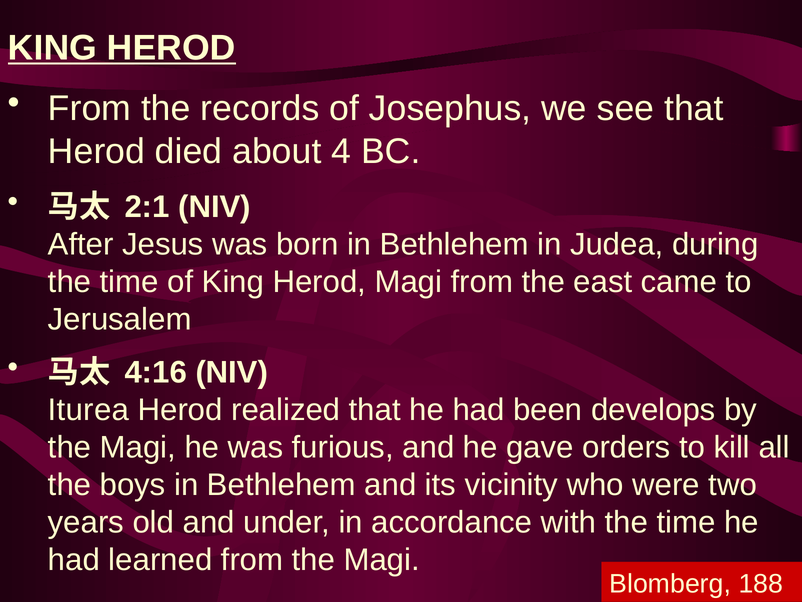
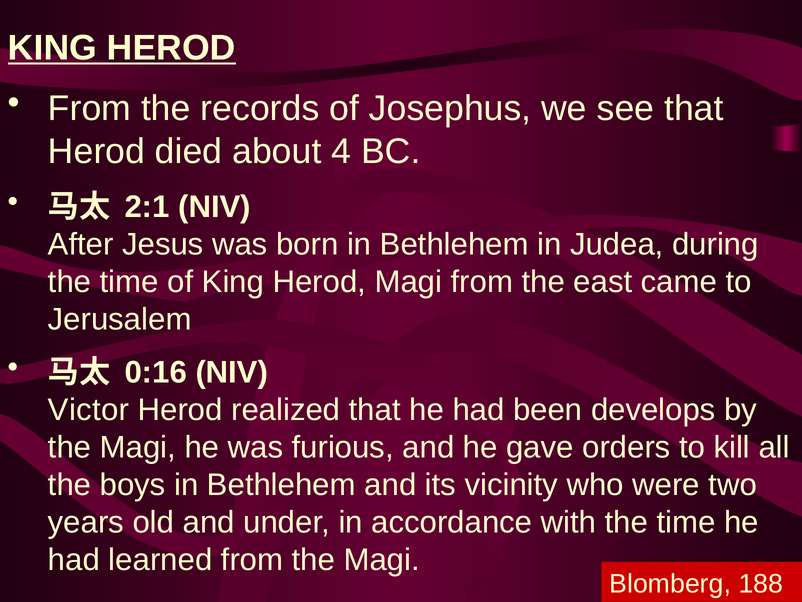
4:16: 4:16 -> 0:16 (156, 372)
Iturea: Iturea -> Victor (88, 409)
